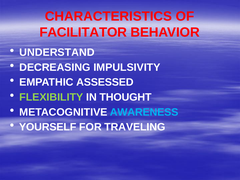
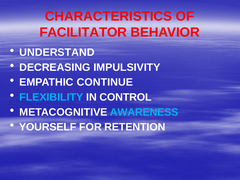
ASSESSED: ASSESSED -> CONTINUE (105, 82)
FLEXIBILITY colour: light green -> light blue (51, 97)
THOUGHT: THOUGHT -> CONTROL (126, 97)
TRAVELING: TRAVELING -> RETENTION (135, 127)
